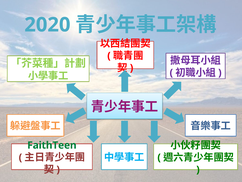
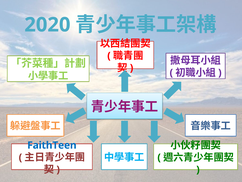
FaithTeen colour: green -> blue (52, 145)
